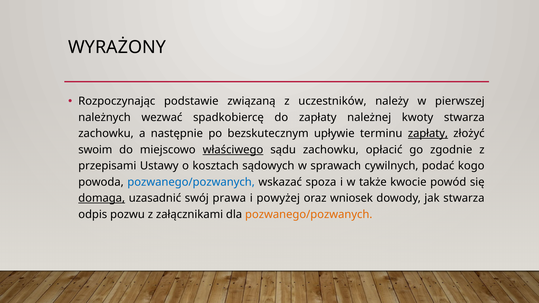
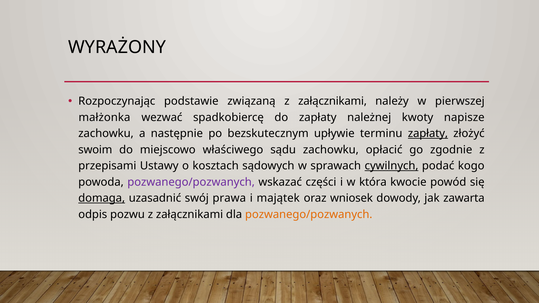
związaną z uczestników: uczestników -> załącznikami (333, 101)
należnych: należnych -> małżonka (104, 118)
kwoty stwarza: stwarza -> napisze (464, 118)
właściwego underline: present -> none (233, 150)
cywilnych underline: none -> present (392, 166)
pozwanego/pozwanych colour: blue -> purple (191, 182)
spoza: spoza -> części (321, 182)
także: także -> która (373, 182)
powyżej: powyżej -> majątek (278, 198)
jak stwarza: stwarza -> zawarta (464, 198)
